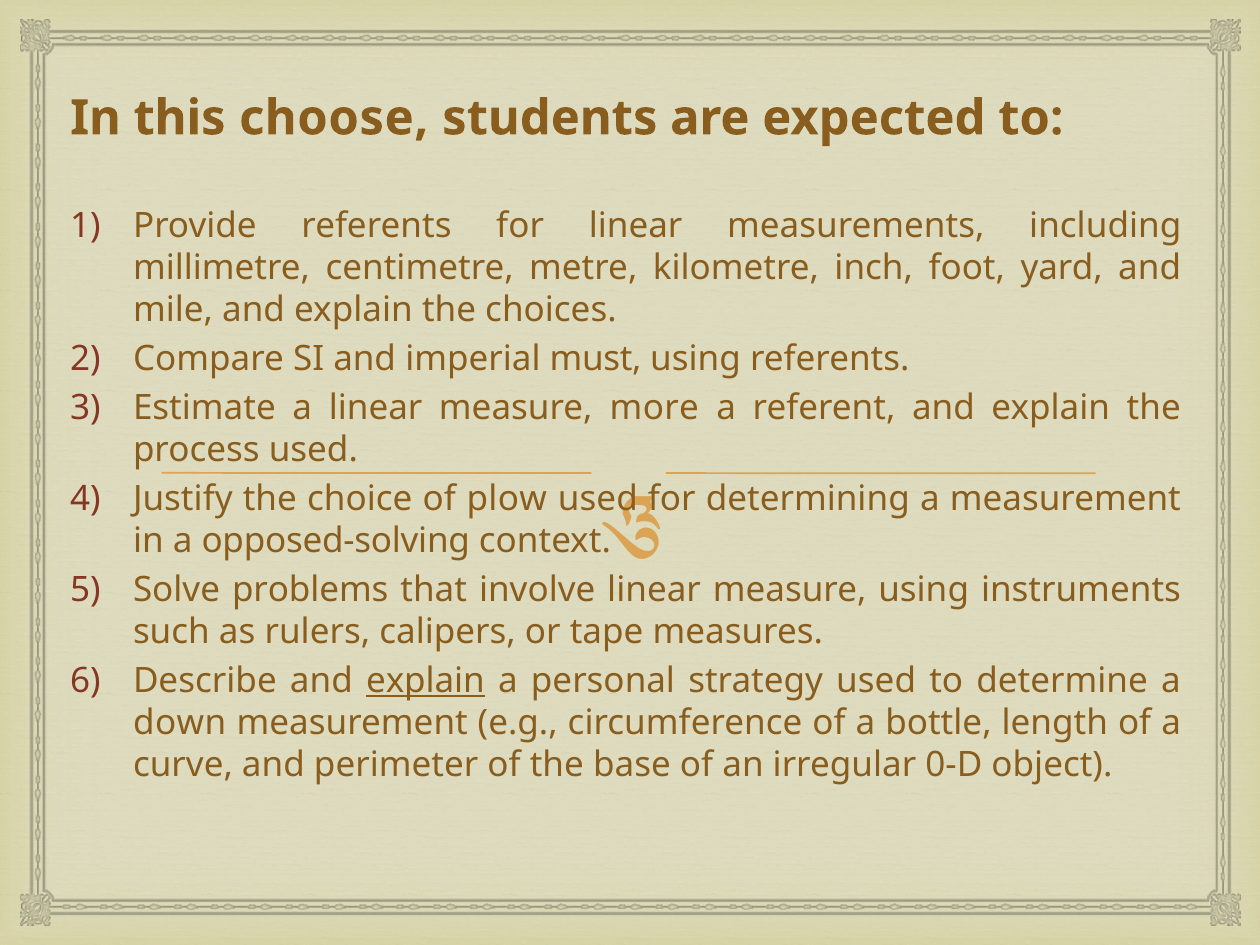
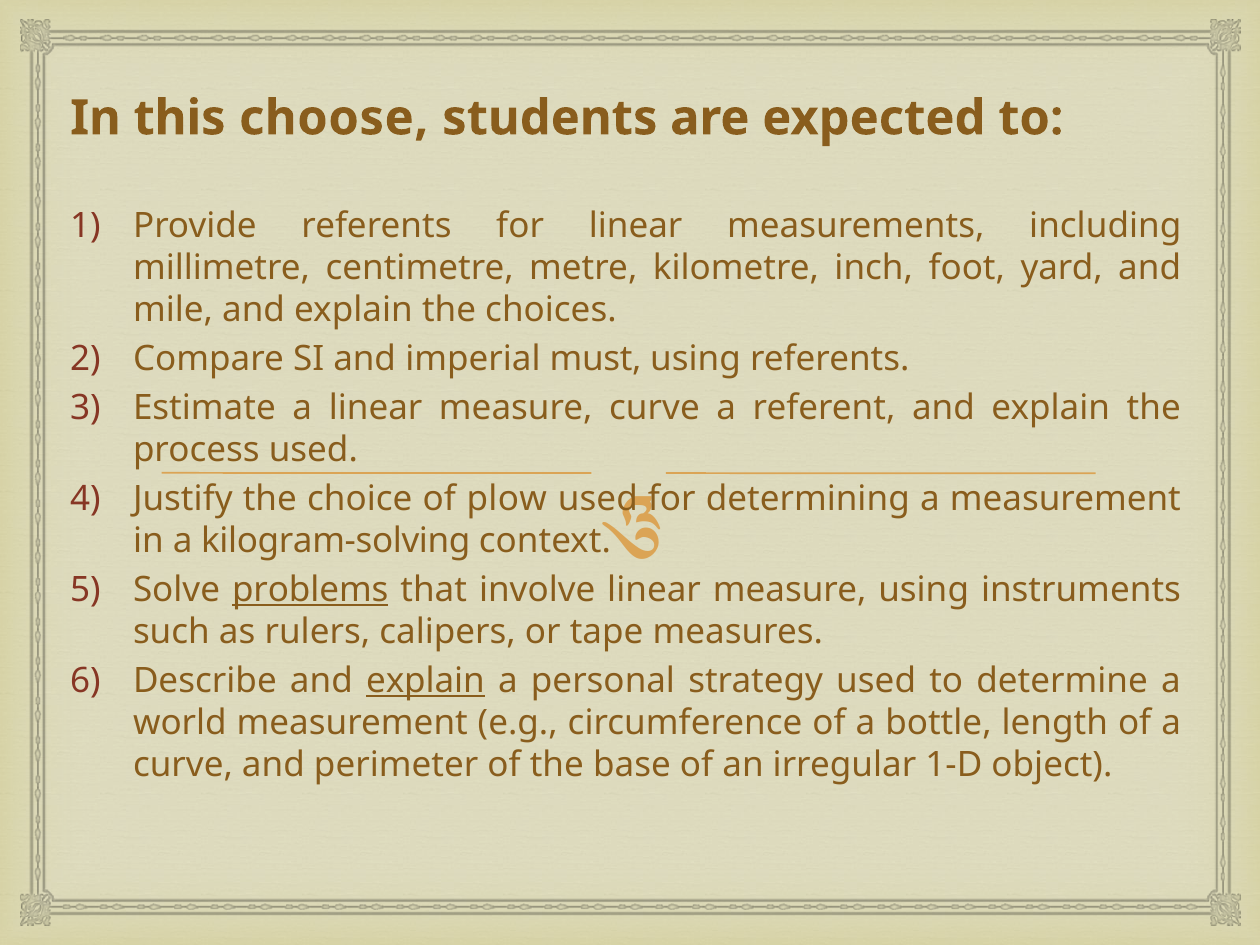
measure more: more -> curve (654, 408)
opposed-solving: opposed-solving -> kilogram-solving (336, 541)
problems underline: none -> present (310, 590)
down: down -> world (180, 723)
0-D: 0-D -> 1-D (954, 765)
